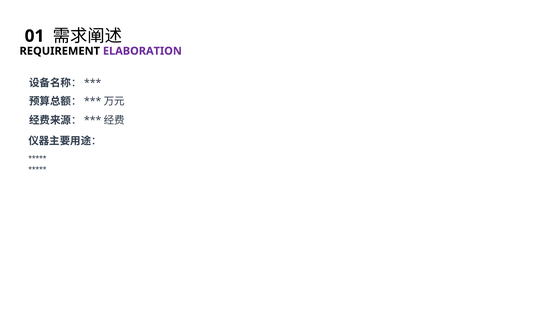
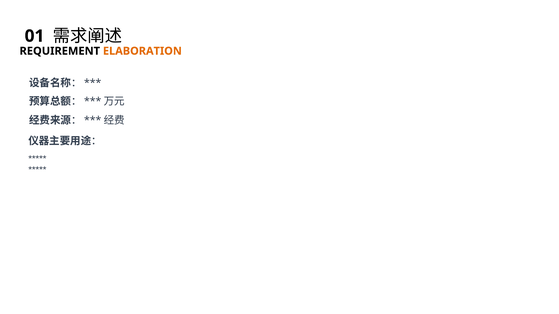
ELABORATION colour: purple -> orange (142, 51)
